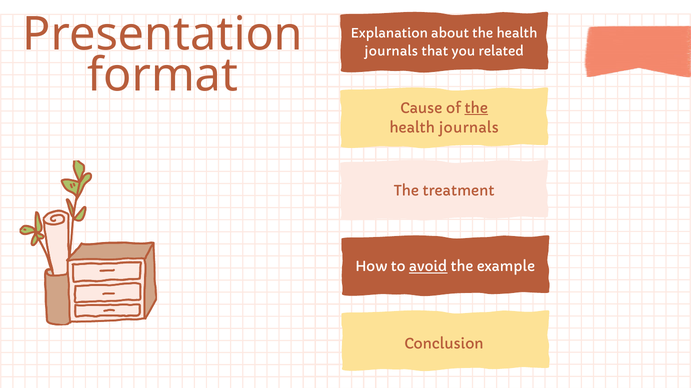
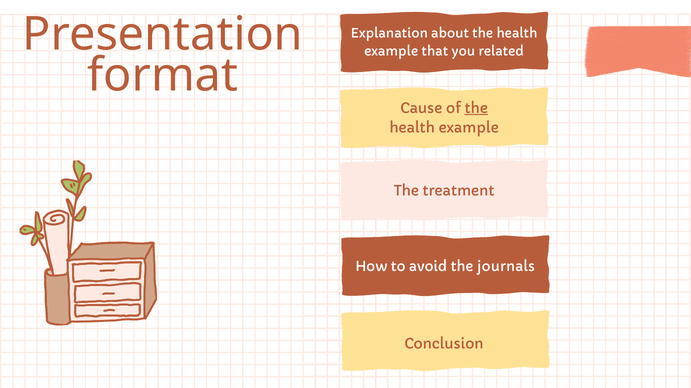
journals: journals -> example (391, 51)
journals: journals -> example (469, 128)
avoid underline: present -> none (428, 267)
example: example -> journals (506, 267)
